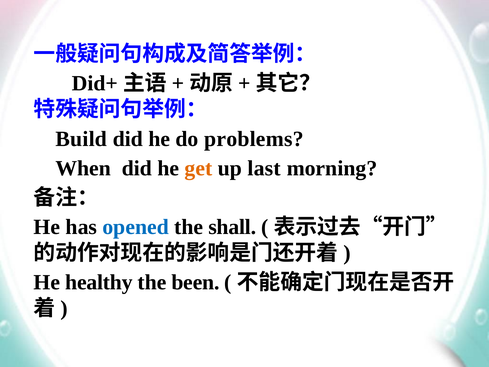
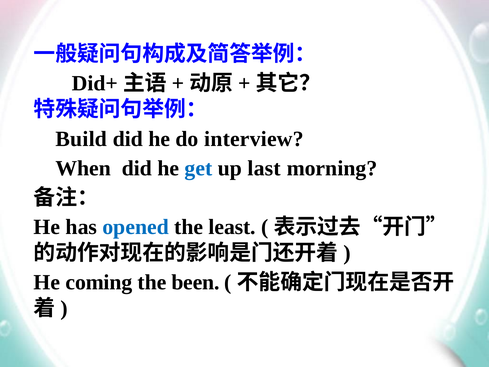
problems: problems -> interview (254, 139)
get colour: orange -> blue (198, 168)
shall: shall -> least (232, 227)
healthy: healthy -> coming (99, 282)
